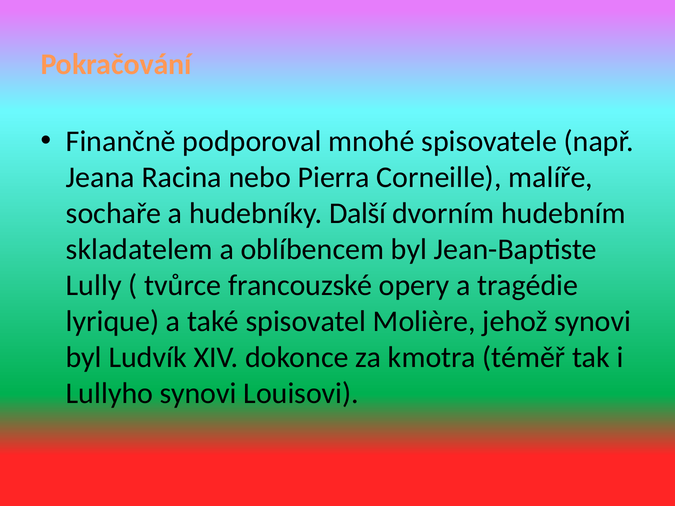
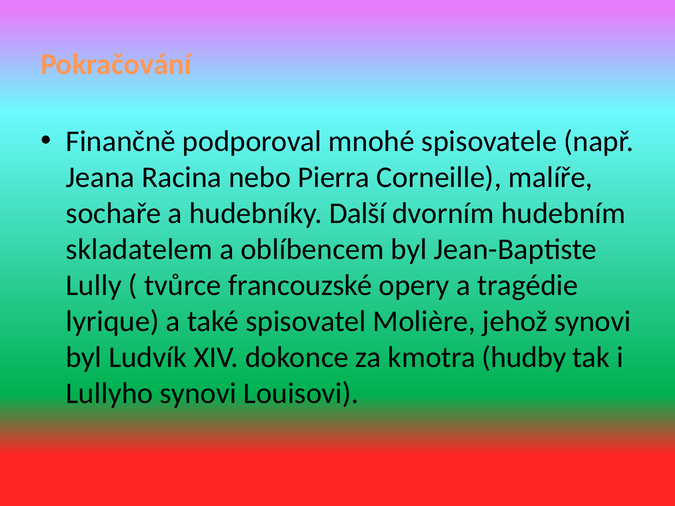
téměř: téměř -> hudby (524, 358)
